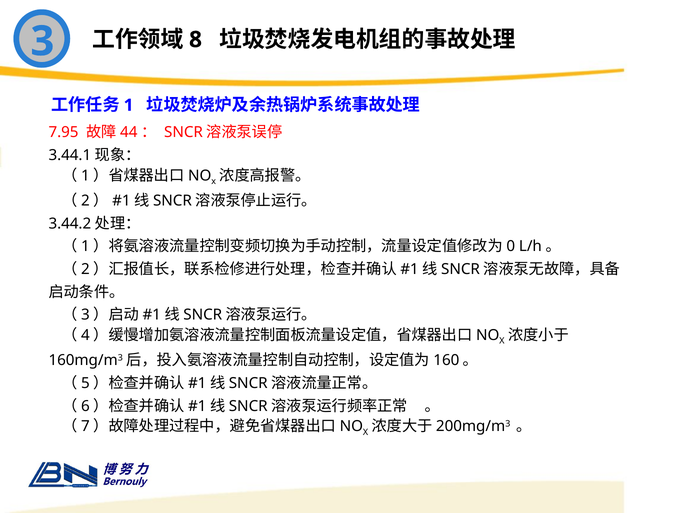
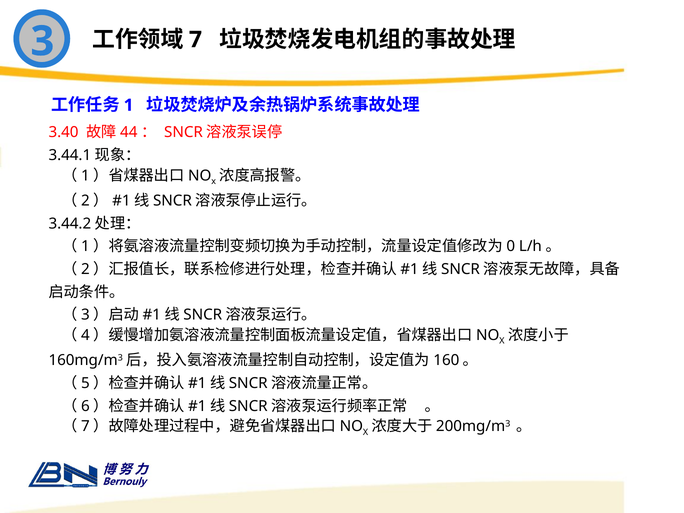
8: 8 -> 7 (196, 40)
7.95: 7.95 -> 3.40 (64, 132)
